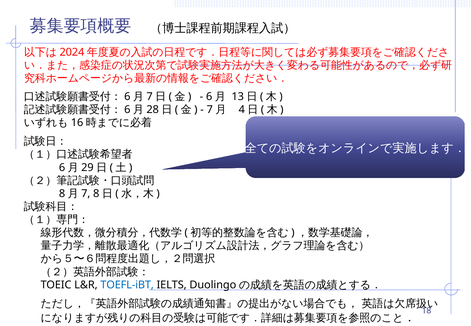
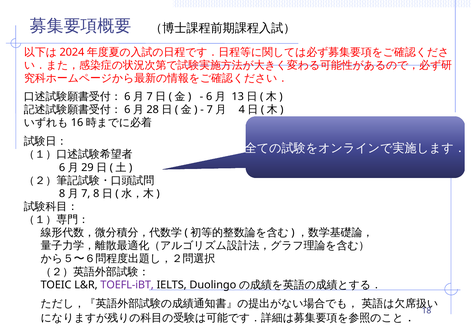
TOEFL-iBT colour: blue -> purple (127, 285)
